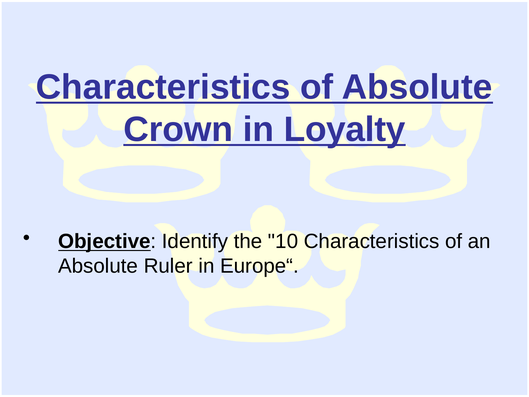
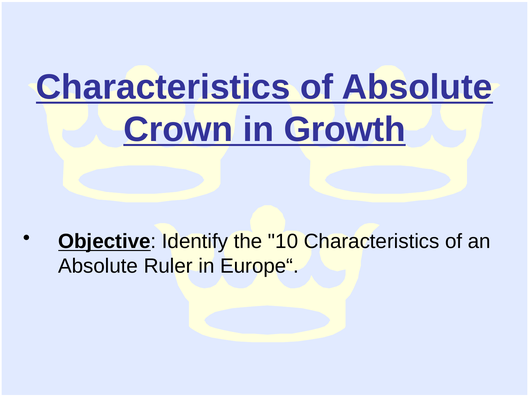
Loyalty: Loyalty -> Growth (345, 129)
